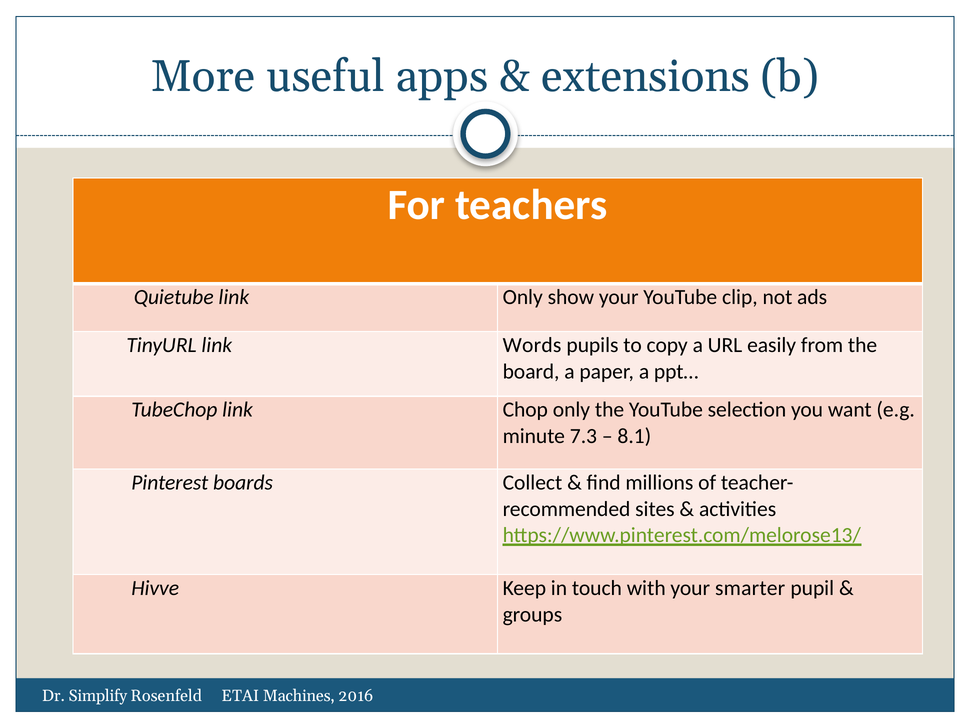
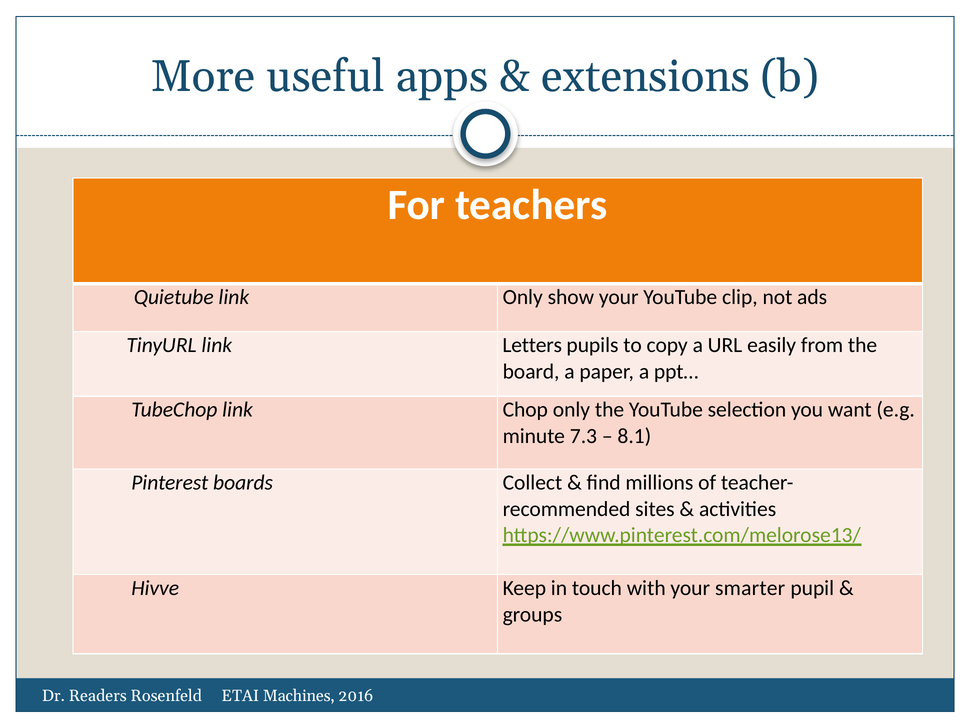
Words: Words -> Letters (532, 345)
Simplify: Simplify -> Readers (98, 696)
